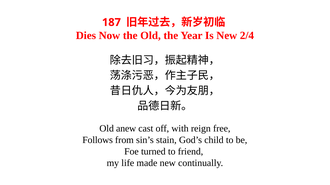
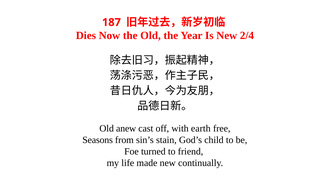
reign: reign -> earth (201, 129)
Follows: Follows -> Seasons (98, 140)
